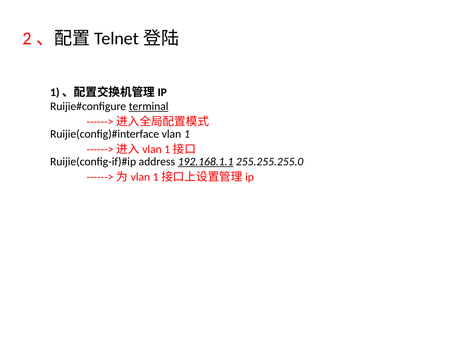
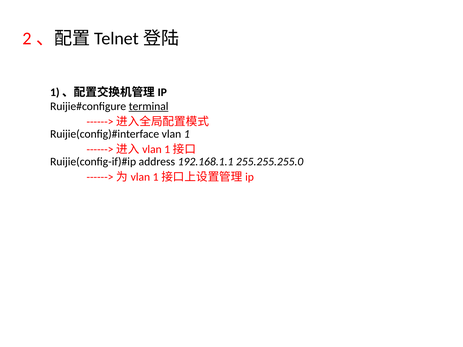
192.168.1.1 underline: present -> none (206, 162)
